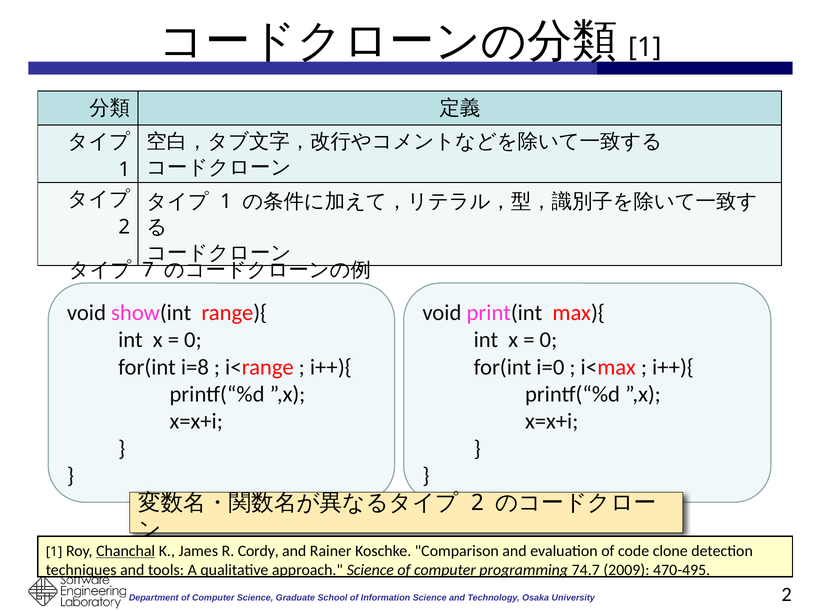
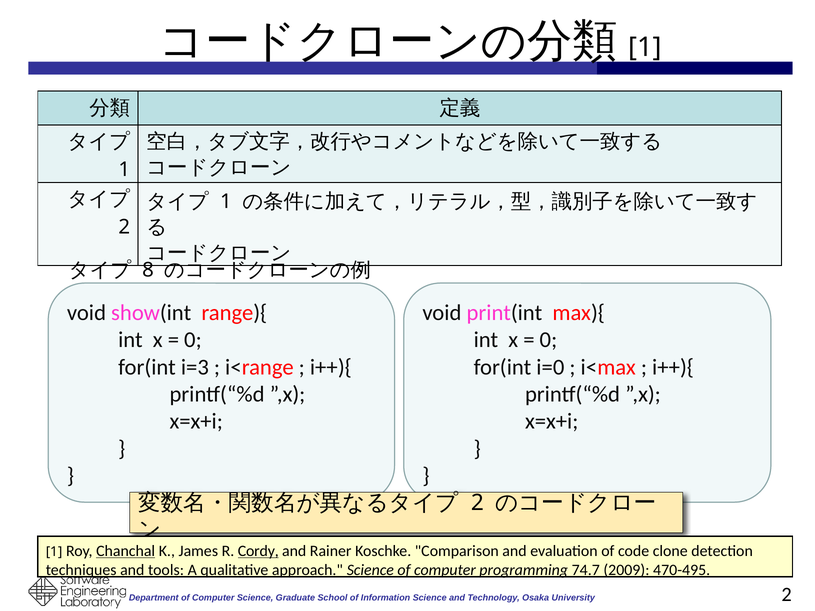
7: 7 -> 8 (148, 270)
i=8: i=8 -> i=3 (195, 367)
Cordy underline: none -> present (258, 551)
